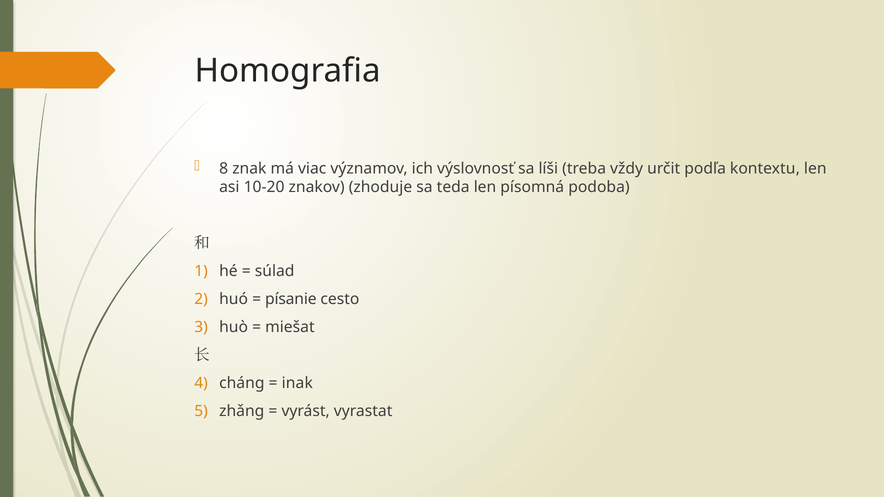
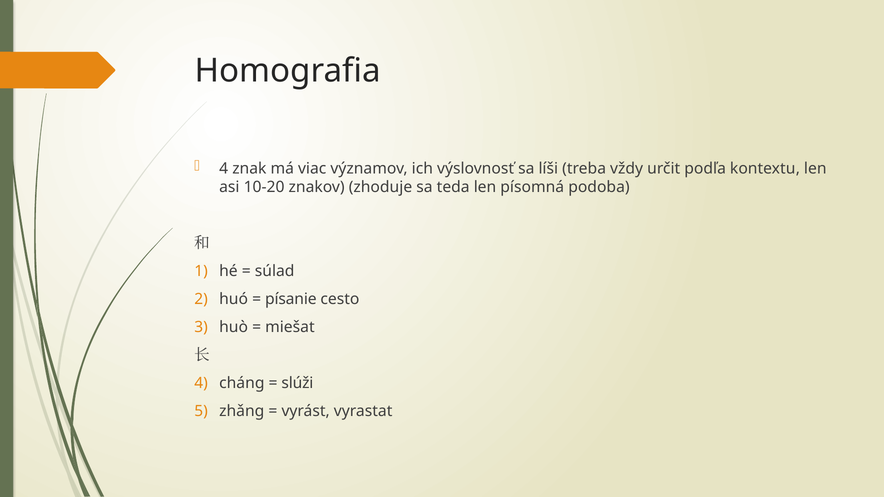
8: 8 -> 4 (224, 169)
inak: inak -> slúži (297, 383)
